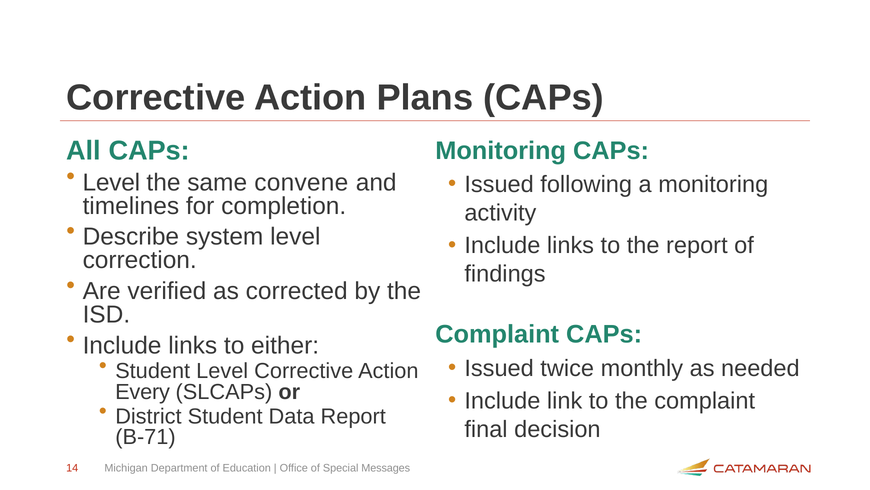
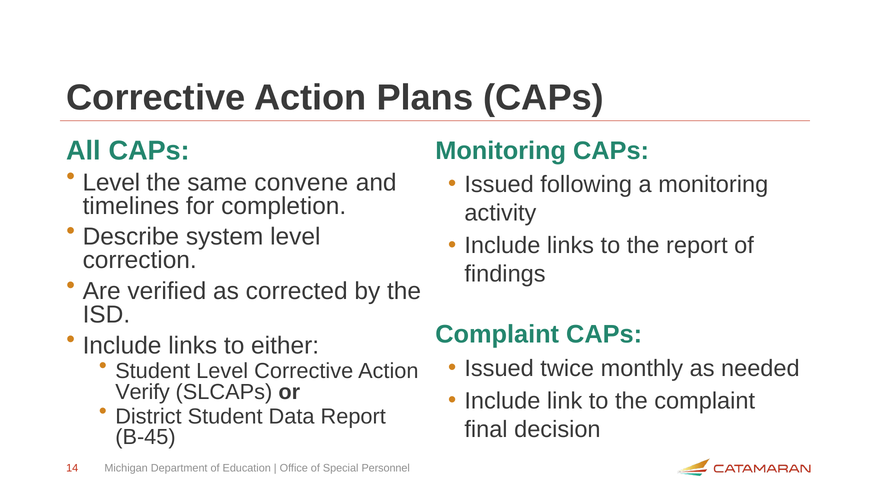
Every: Every -> Verify (143, 391)
B-71: B-71 -> B-45 (145, 437)
Messages: Messages -> Personnel (386, 467)
